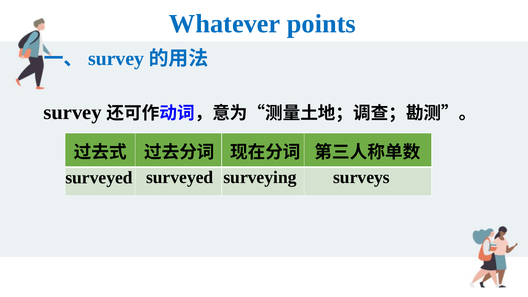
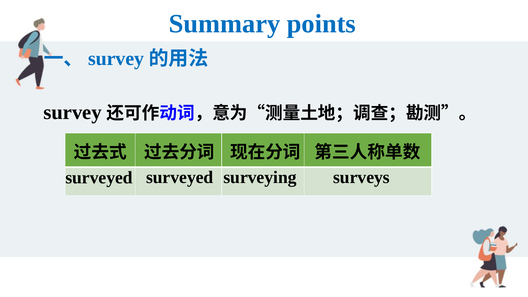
Whatever: Whatever -> Summary (225, 24)
